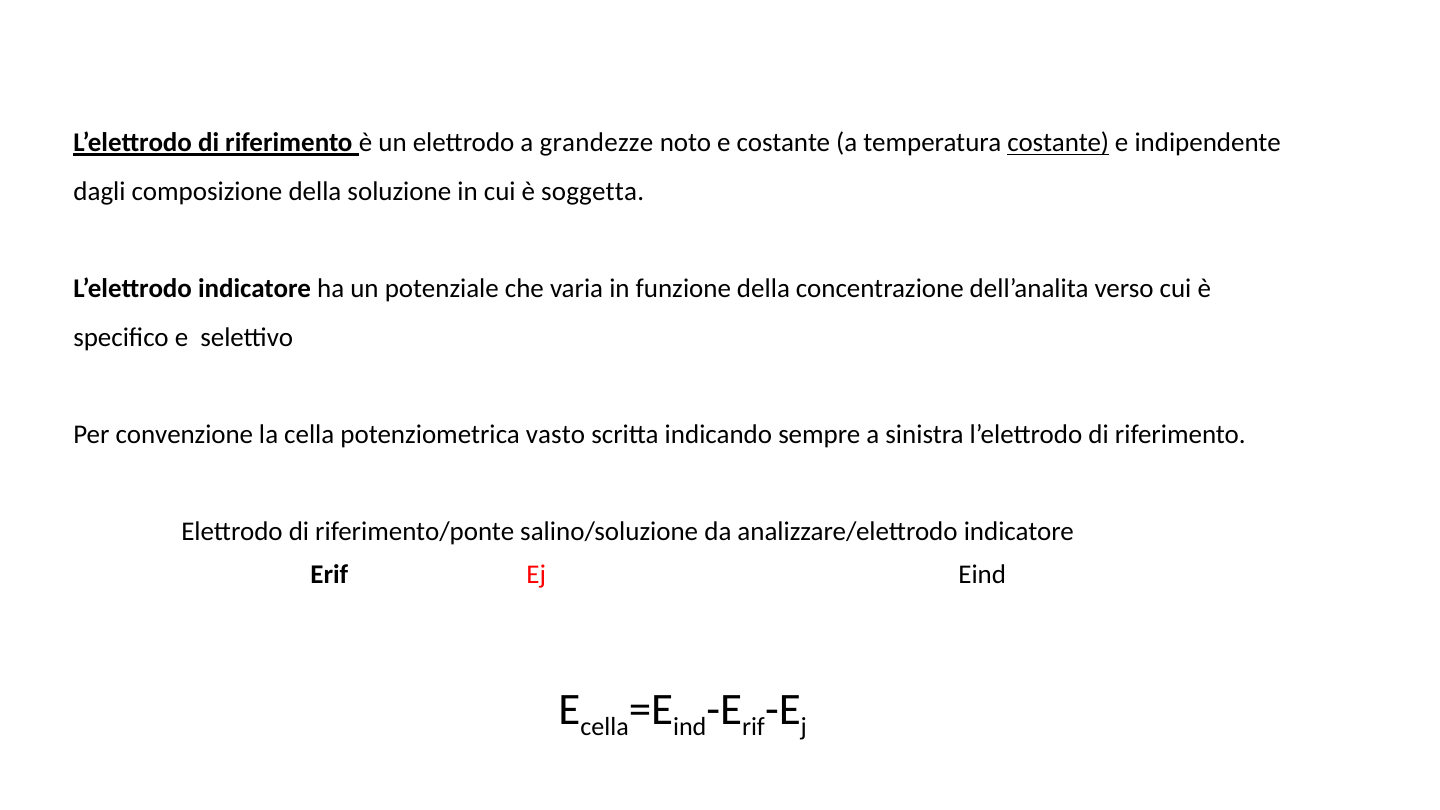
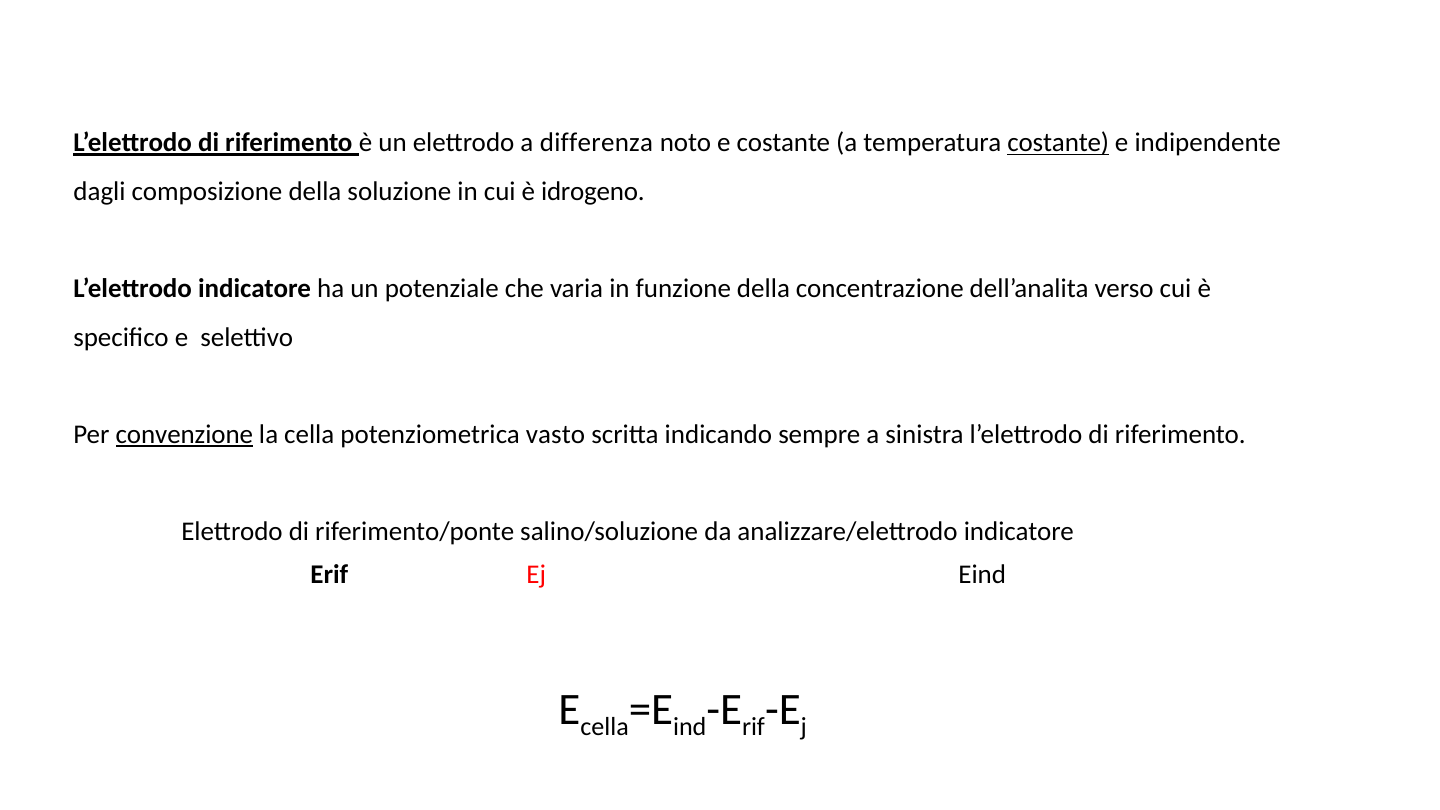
grandezze: grandezze -> differenza (596, 143)
soggetta: soggetta -> idrogeno (593, 192)
convenzione underline: none -> present (184, 435)
